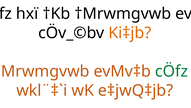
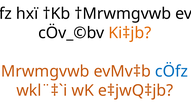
cÖfz colour: green -> blue (171, 71)
